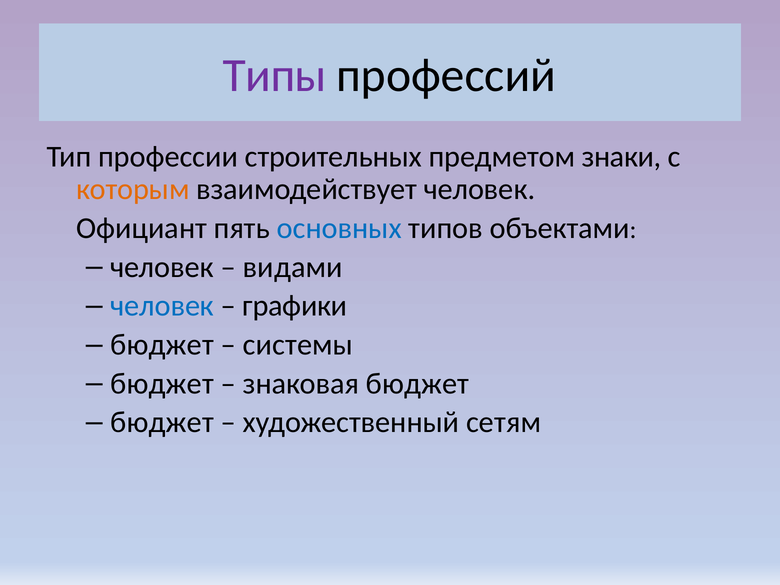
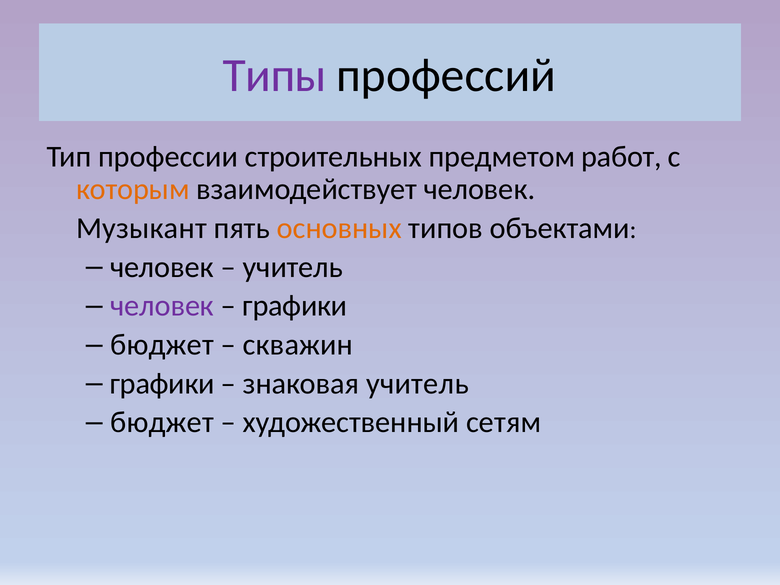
знаки: знаки -> работ (622, 157)
Официант: Официант -> Музыкант (141, 228)
основных colour: blue -> orange (339, 228)
видами: видами -> учитель (293, 267)
человек colour: blue -> purple (162, 306)
системы: системы -> скважин (298, 345)
бюджет: бюджет -> графики (162, 384)
знаковая бюджет: бюджет -> учитель (417, 384)
